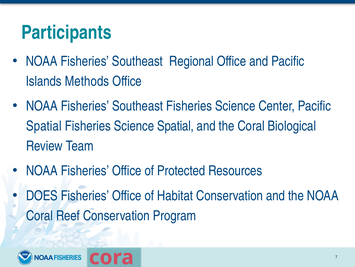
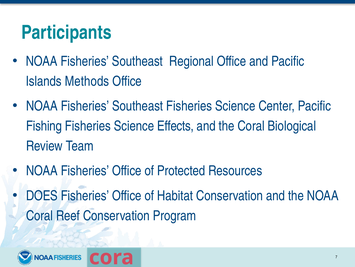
Spatial: Spatial -> Fishing (44, 126)
Science Spatial: Spatial -> Effects (175, 126)
